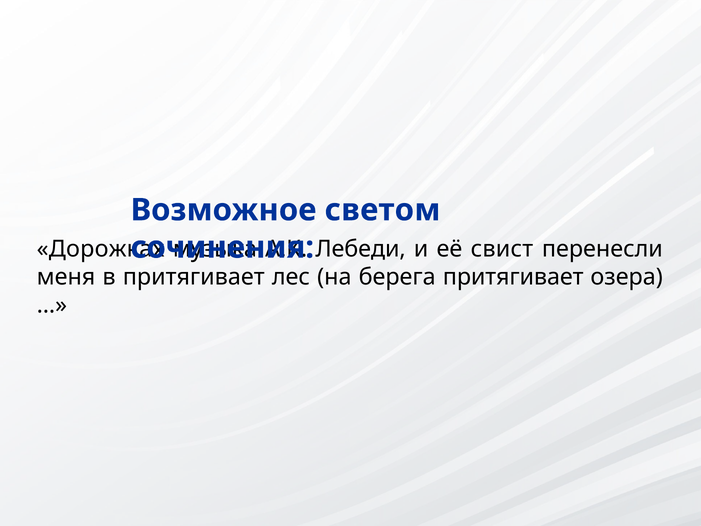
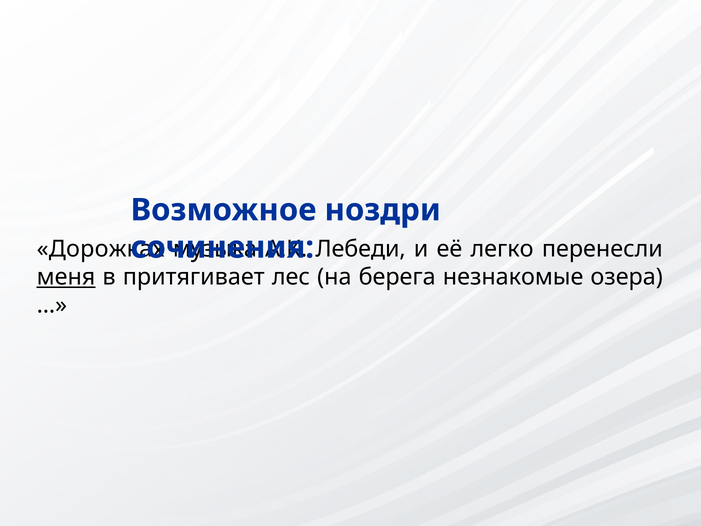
светом: светом -> ноздри (383, 210)
свист: свист -> легко (502, 249)
меня underline: none -> present (66, 277)
берега притягивает: притягивает -> незнакомые (513, 277)
